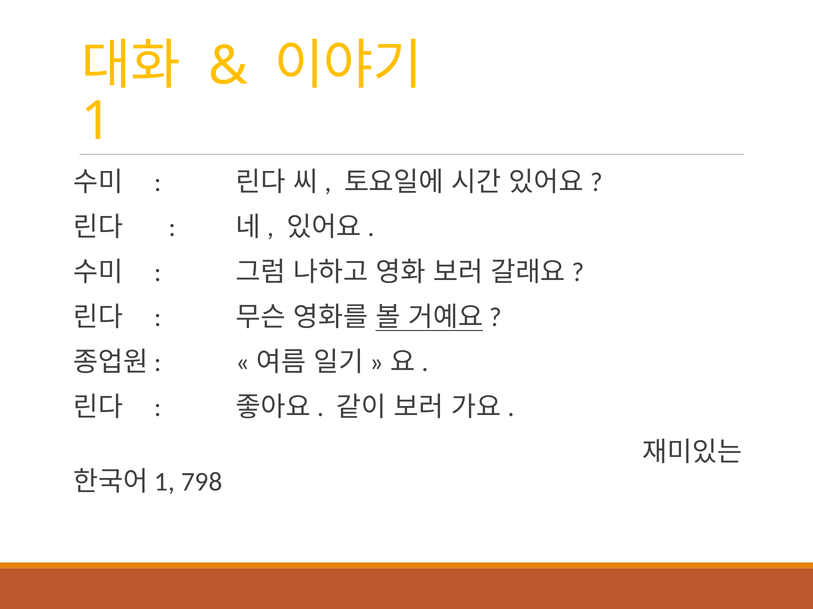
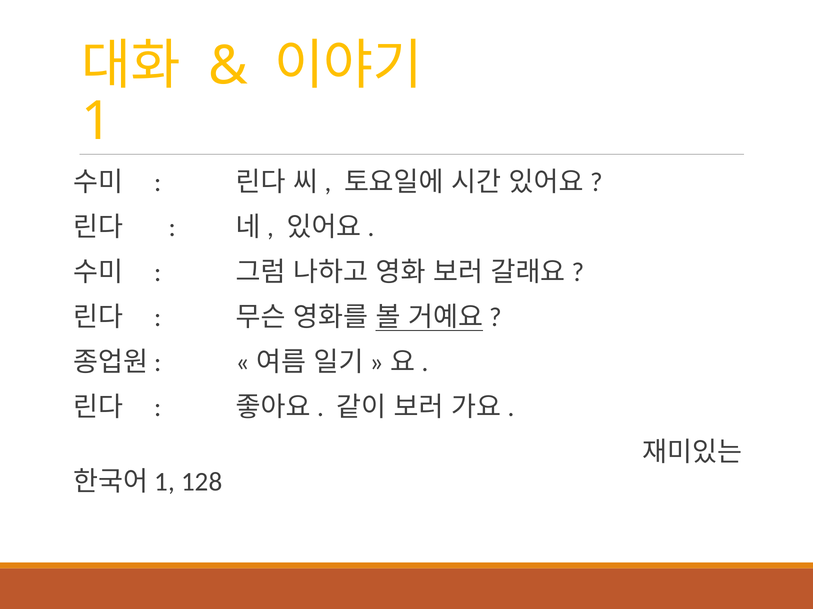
798: 798 -> 128 (202, 482)
